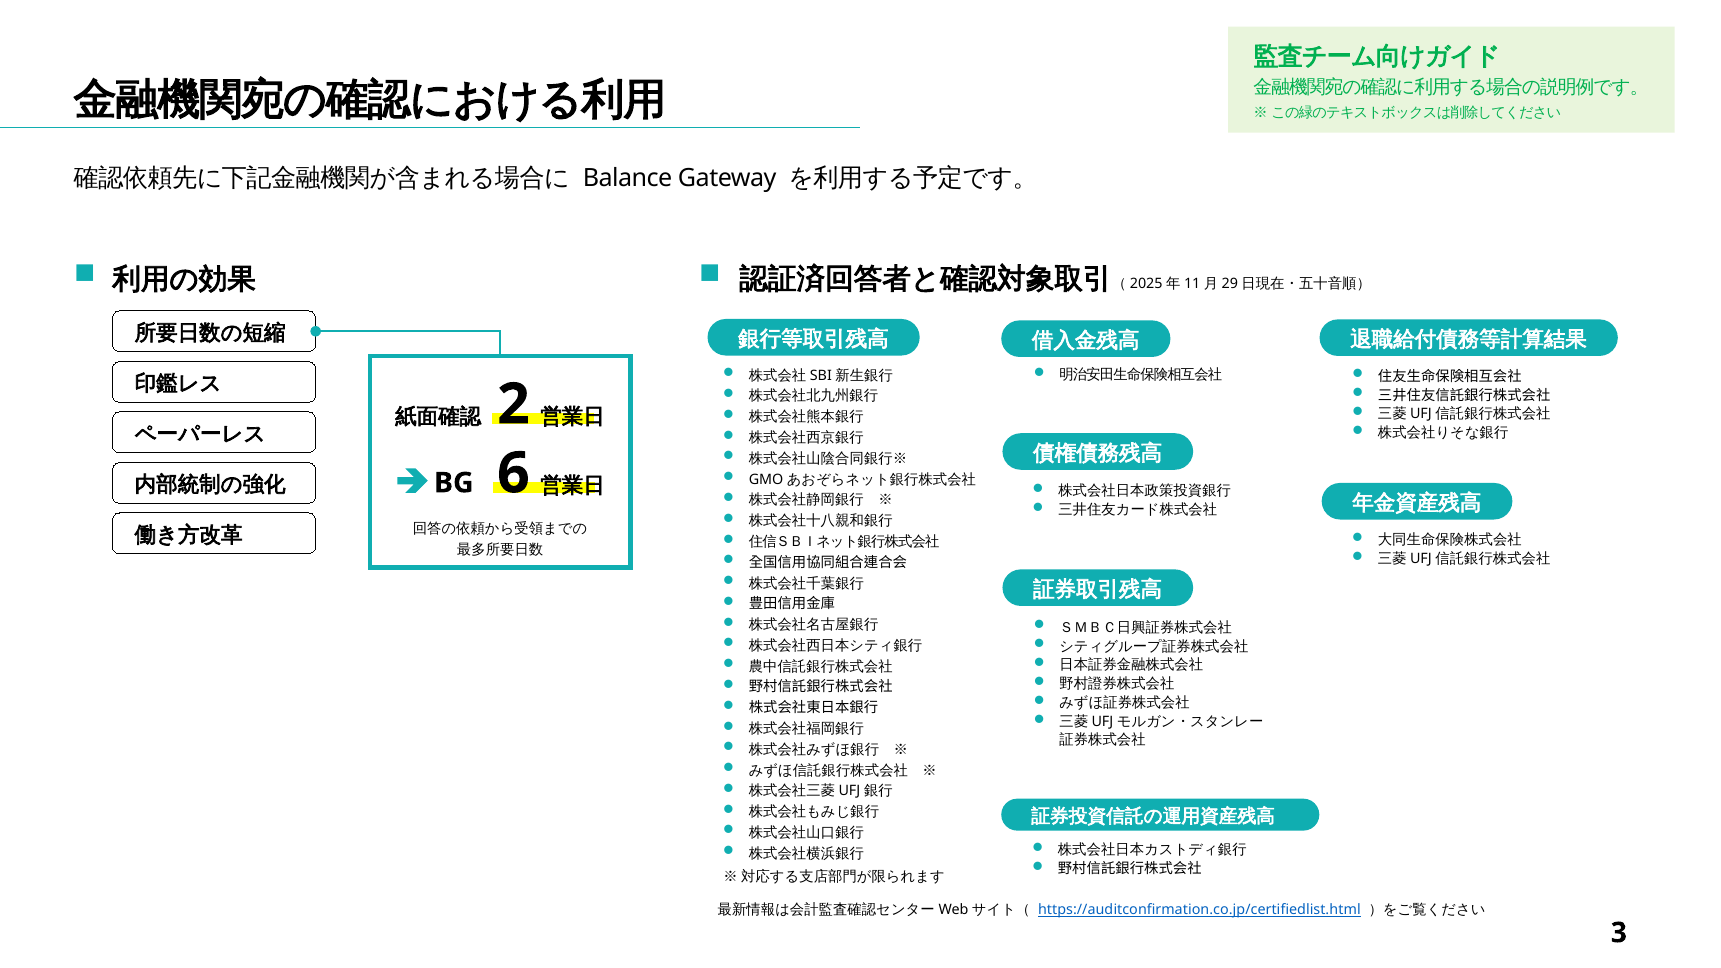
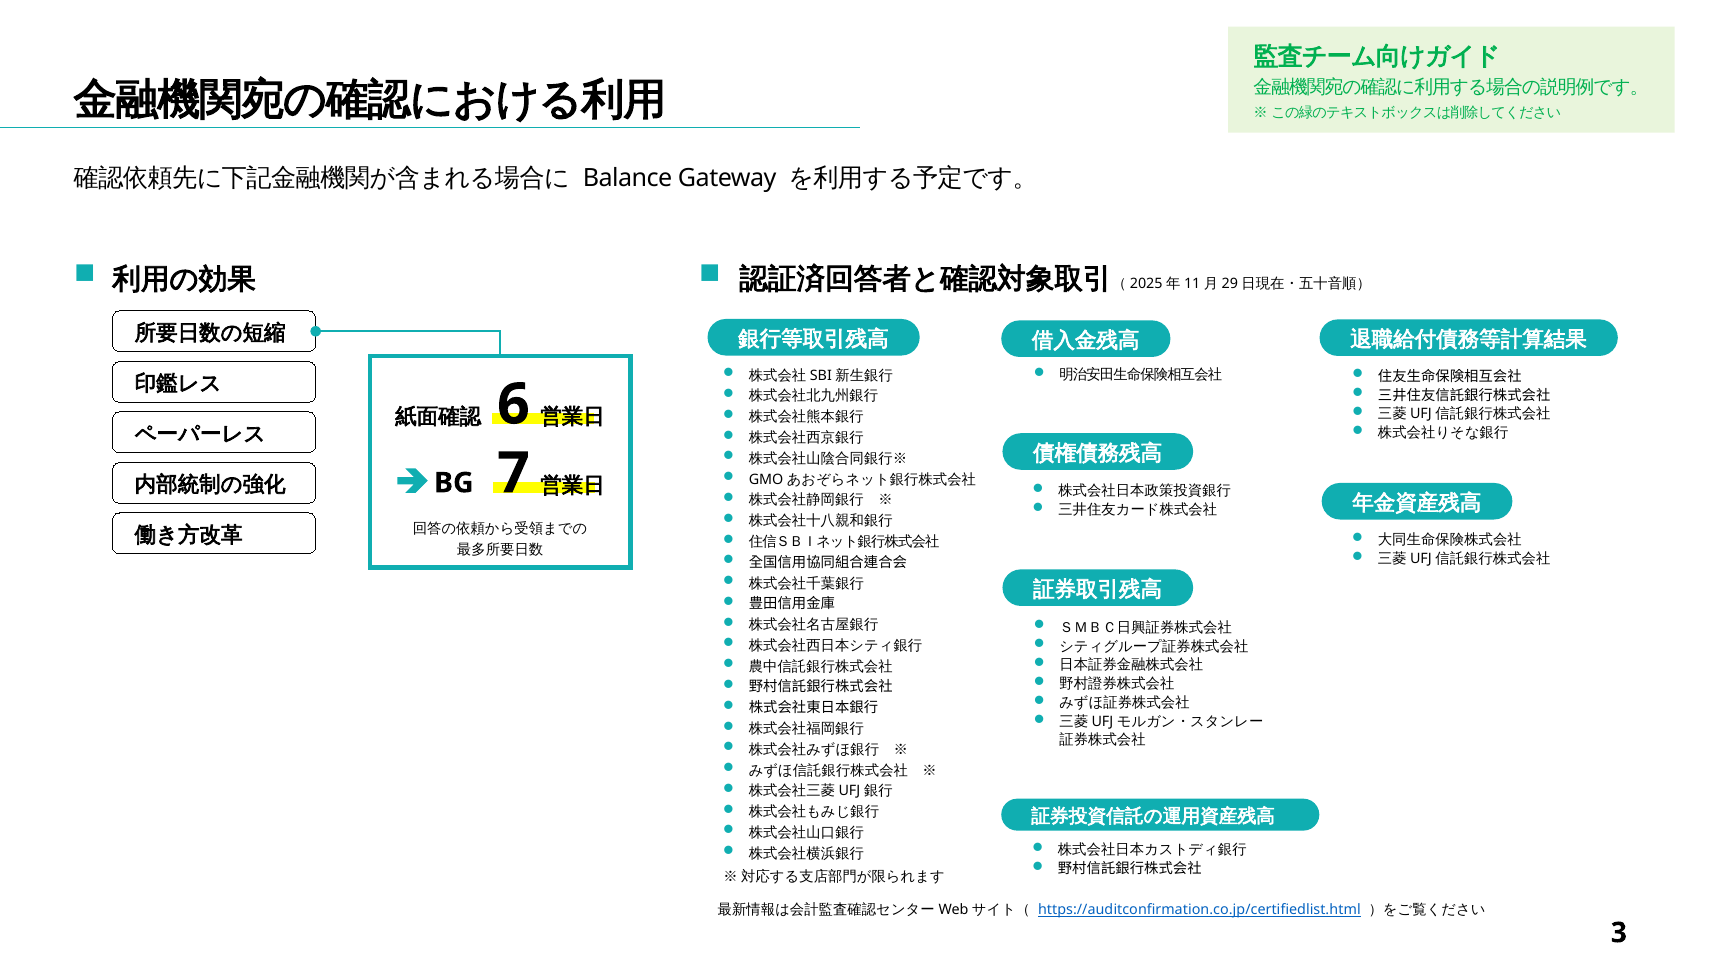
2: 2 -> 6 (513, 405)
6: 6 -> 7 (513, 473)
